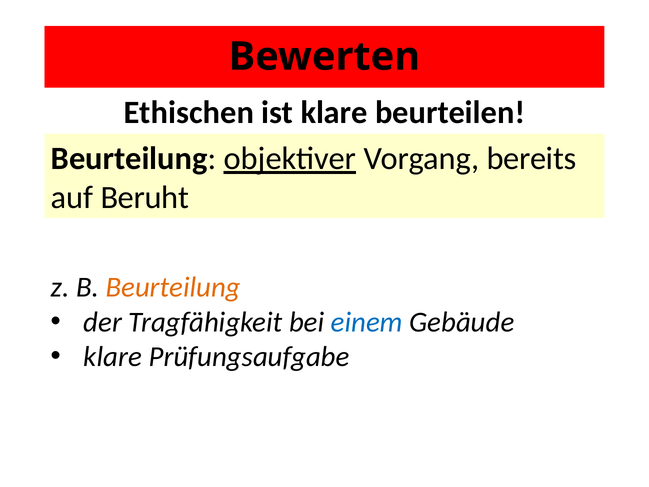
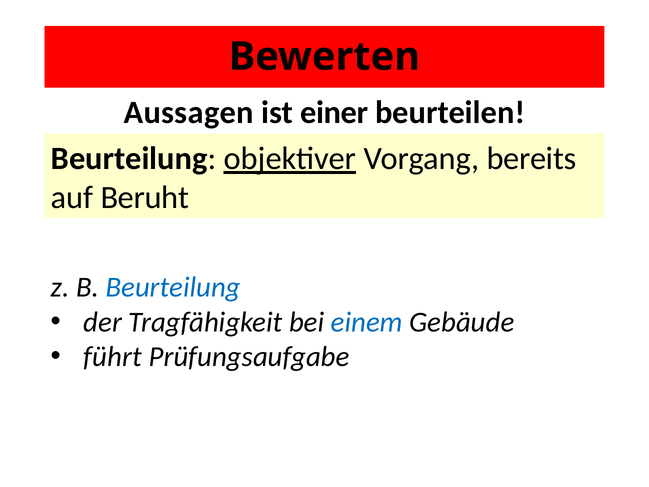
Ethischen: Ethischen -> Aussagen (189, 113)
ist klare: klare -> einer (334, 113)
Beurteilung colour: orange -> blue (173, 287)
klare: klare -> führt (113, 356)
